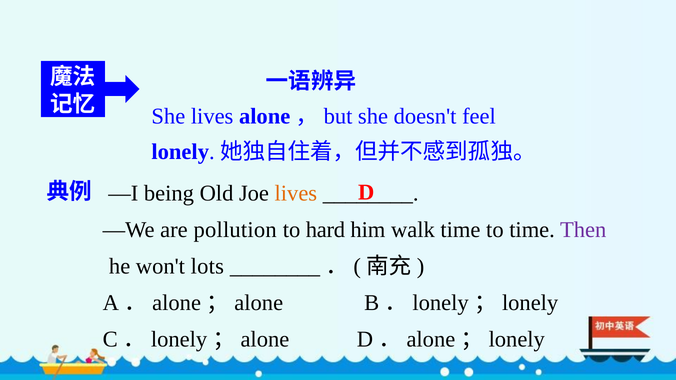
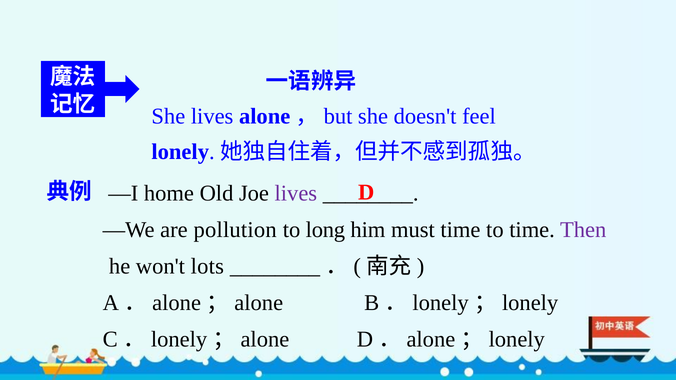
being: being -> home (169, 194)
lives colour: orange -> purple (296, 194)
hard: hard -> long (325, 230)
walk: walk -> must (413, 230)
